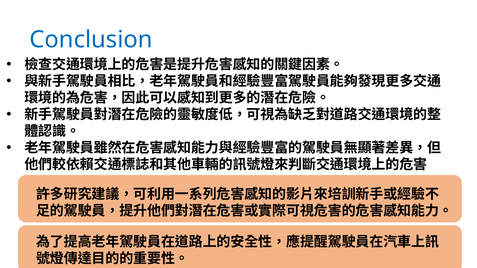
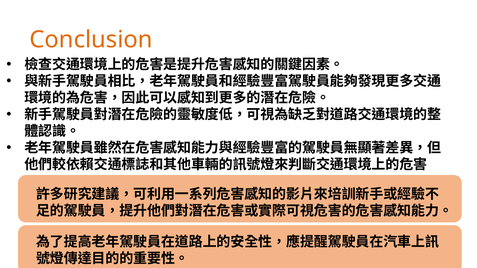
Conclusion colour: blue -> orange (91, 40)
